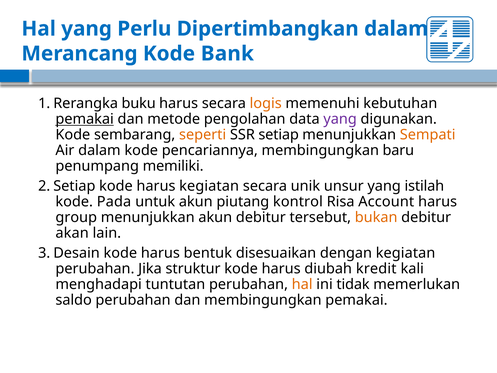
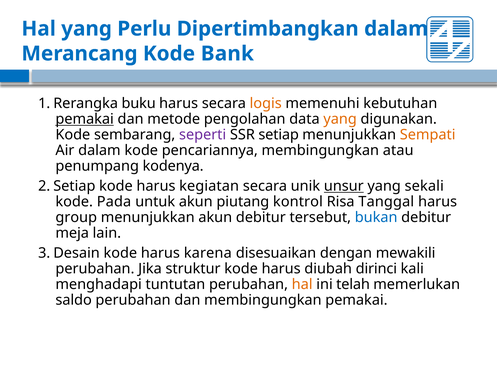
yang colour: purple -> orange (340, 119)
seperti colour: orange -> purple (203, 135)
baru: baru -> atau (398, 150)
memiliki: memiliki -> kodenya (173, 166)
unsur underline: none -> present (344, 186)
istilah: istilah -> sekali (424, 186)
Account: Account -> Tanggal (386, 202)
bukan colour: orange -> blue (376, 217)
akan: akan -> meja (72, 233)
bentuk: bentuk -> karena (208, 253)
dengan kegiatan: kegiatan -> mewakili (406, 253)
kredit: kredit -> dirinci (376, 269)
tidak: tidak -> telah (353, 284)
